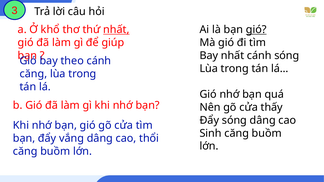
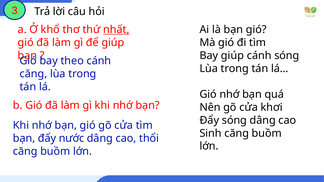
gió underline: present -> none (256, 30)
Bay nhất: nhất -> giúp (233, 56)
thấy: thấy -> khơi (272, 107)
vắng: vắng -> nước (72, 138)
